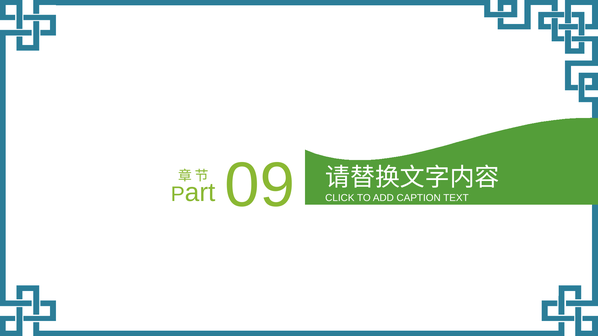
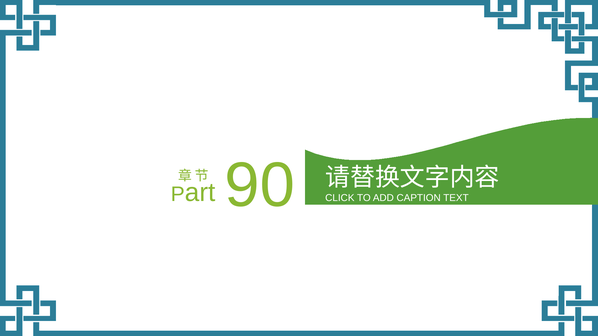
09: 09 -> 90 (260, 186)
